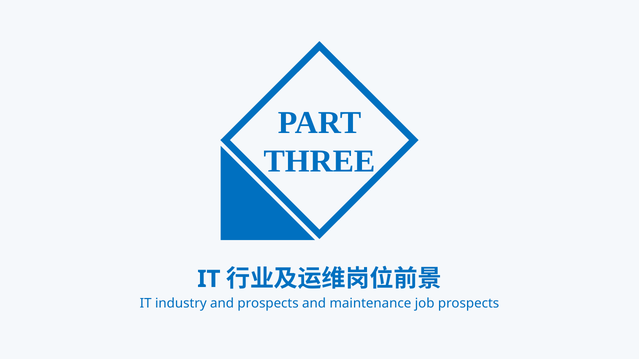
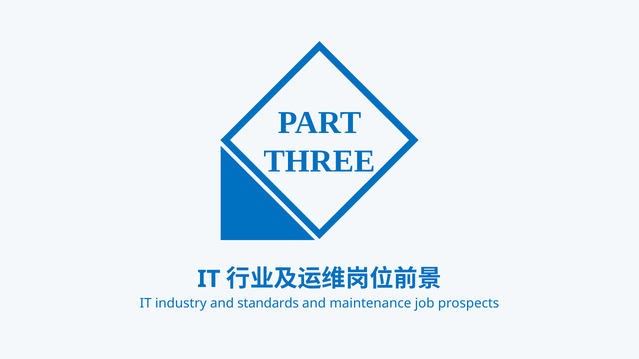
and prospects: prospects -> standards (268, 304)
